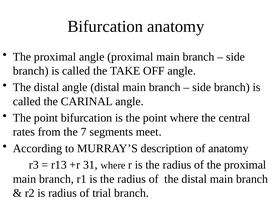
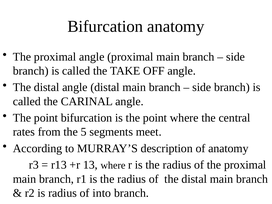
7: 7 -> 5 (84, 132)
31: 31 -> 13 (90, 165)
trial: trial -> into (102, 193)
